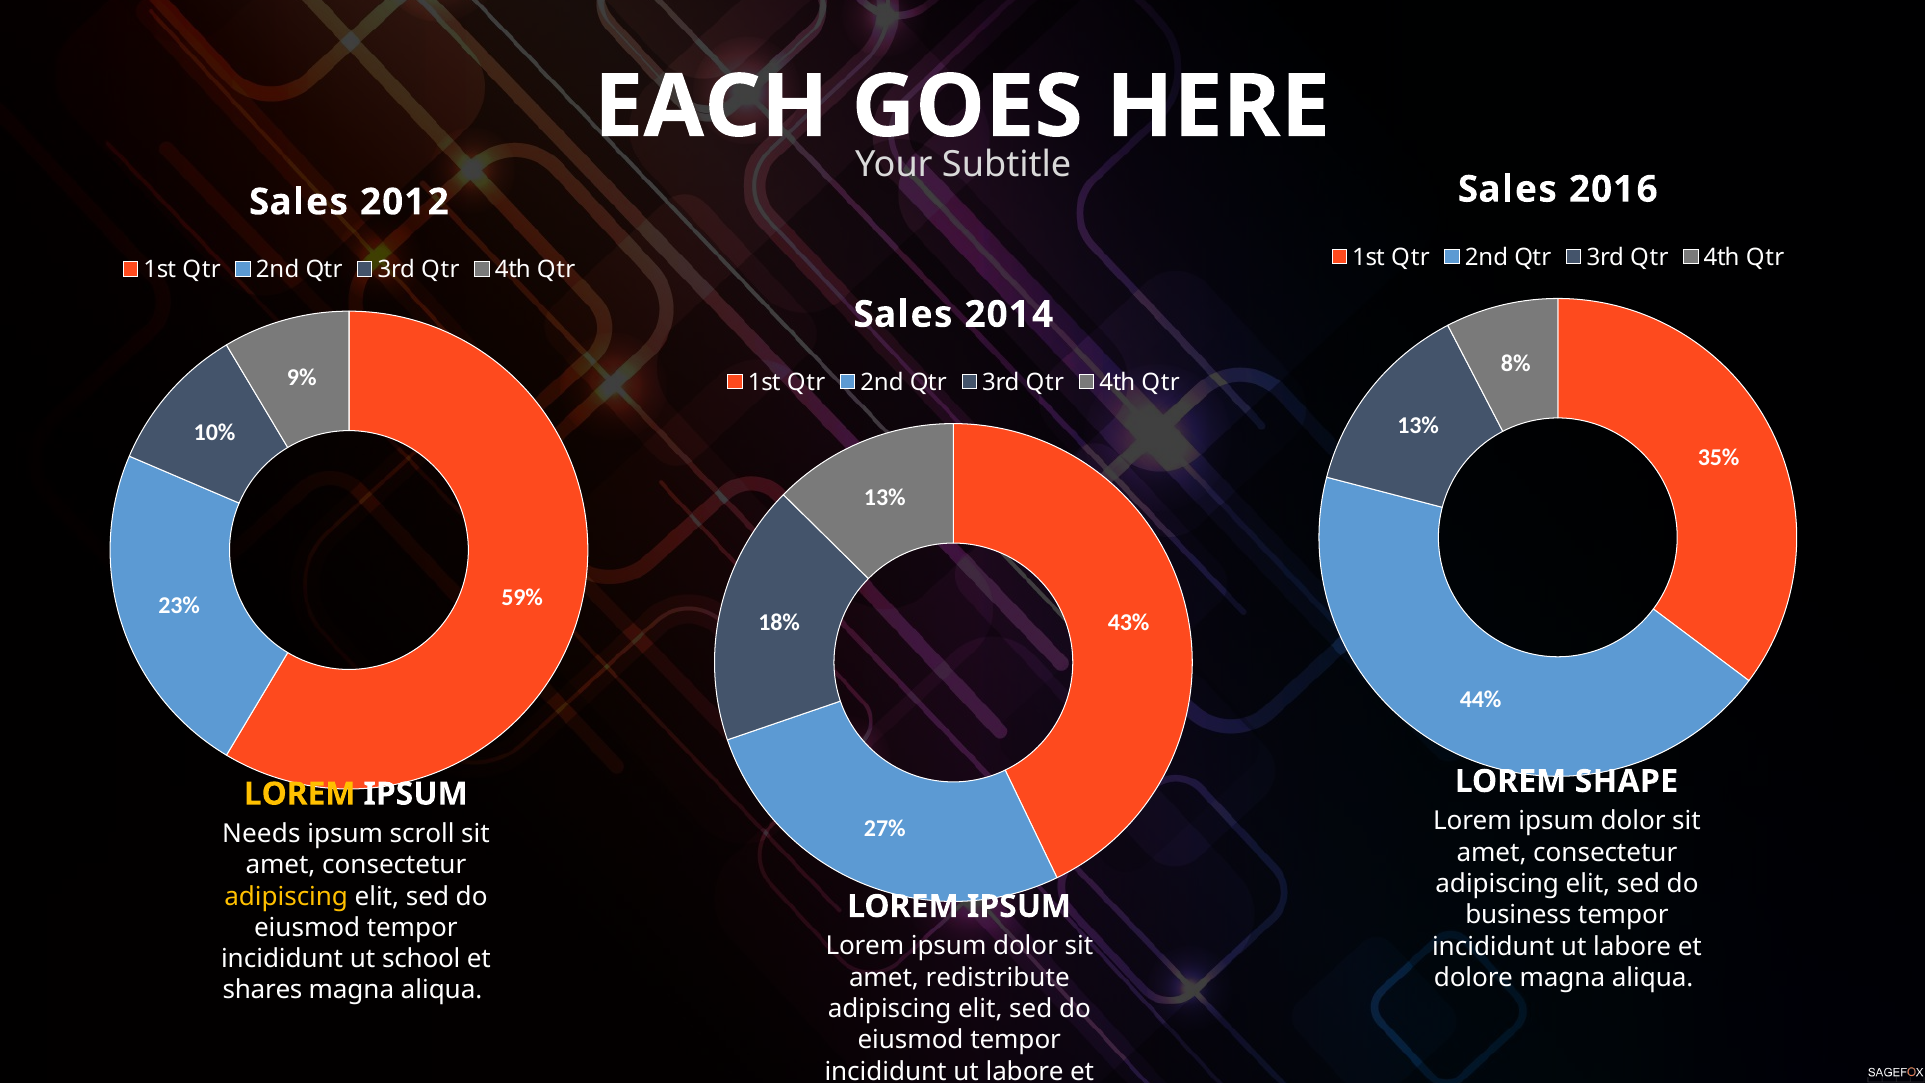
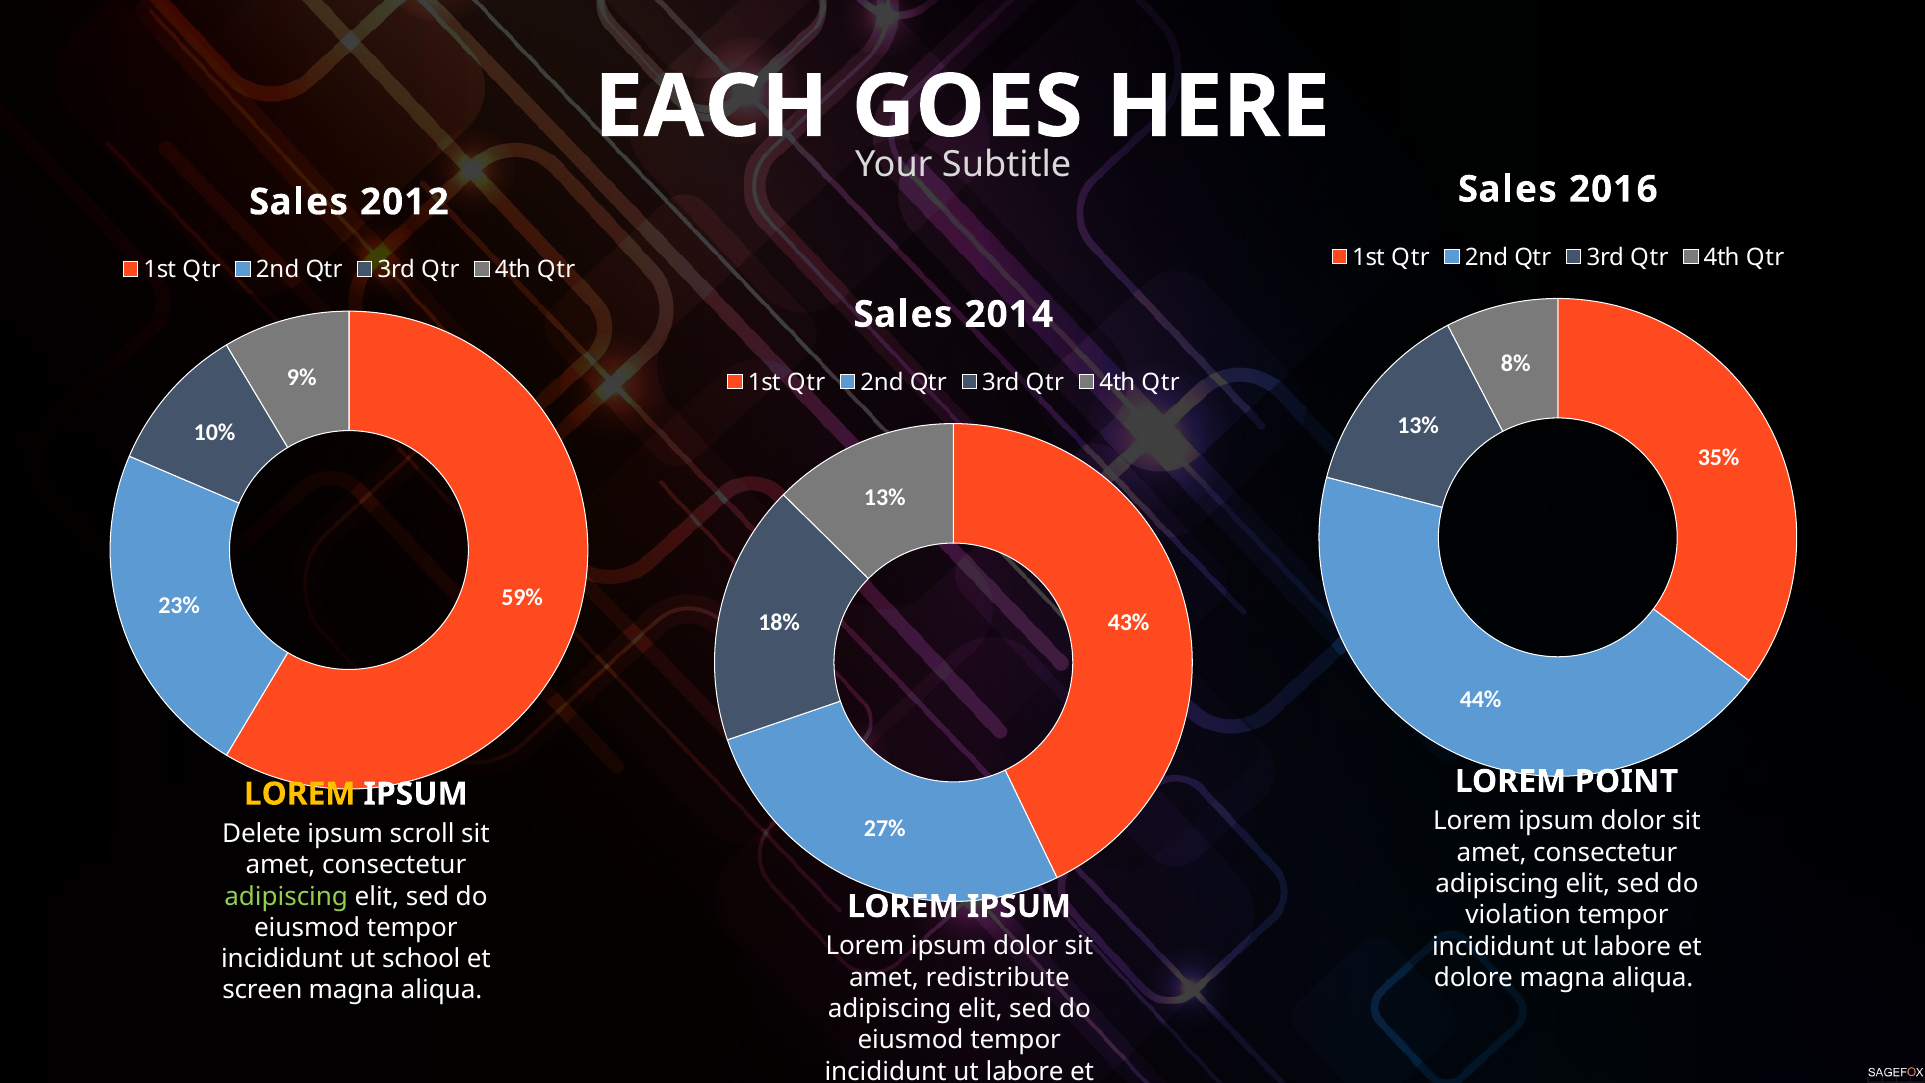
SHAPE: SHAPE -> POINT (1626, 781)
Needs: Needs -> Delete (261, 834)
adipiscing colour: yellow -> light green (286, 896)
business: business -> violation (1518, 915)
shares: shares -> screen (262, 990)
